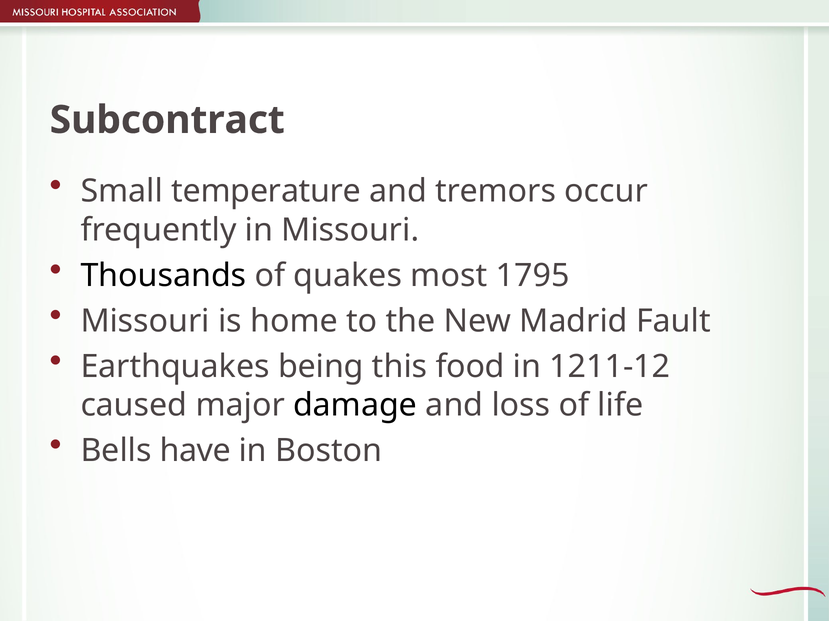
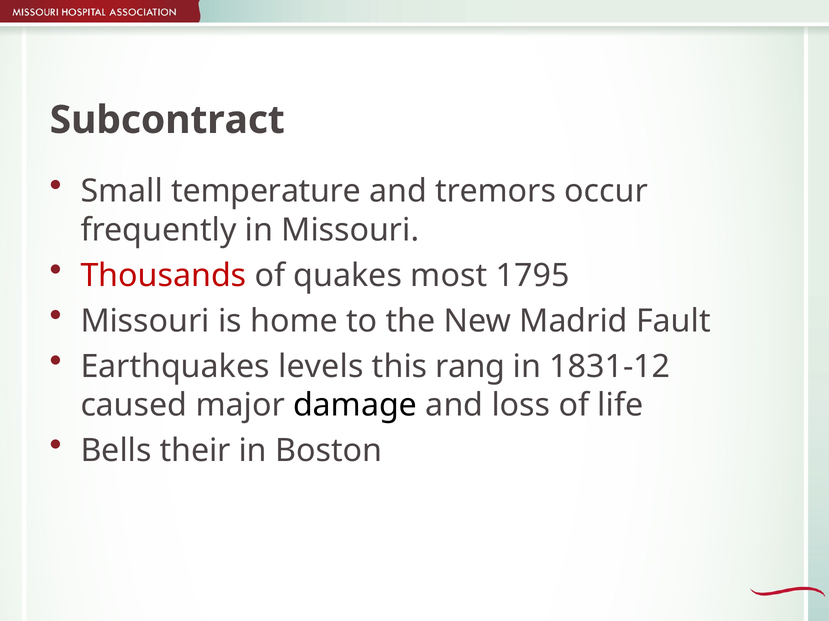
Thousands colour: black -> red (163, 276)
being: being -> levels (321, 367)
food: food -> rang (470, 367)
1211-12: 1211-12 -> 1831-12 (610, 367)
have: have -> their (195, 451)
